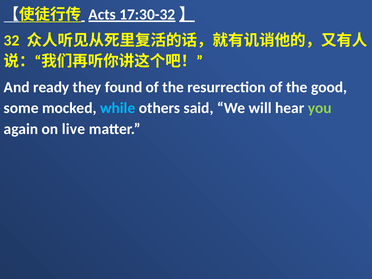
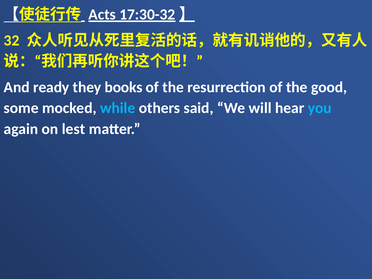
found: found -> books (124, 87)
you colour: light green -> light blue (320, 108)
live: live -> lest (74, 129)
